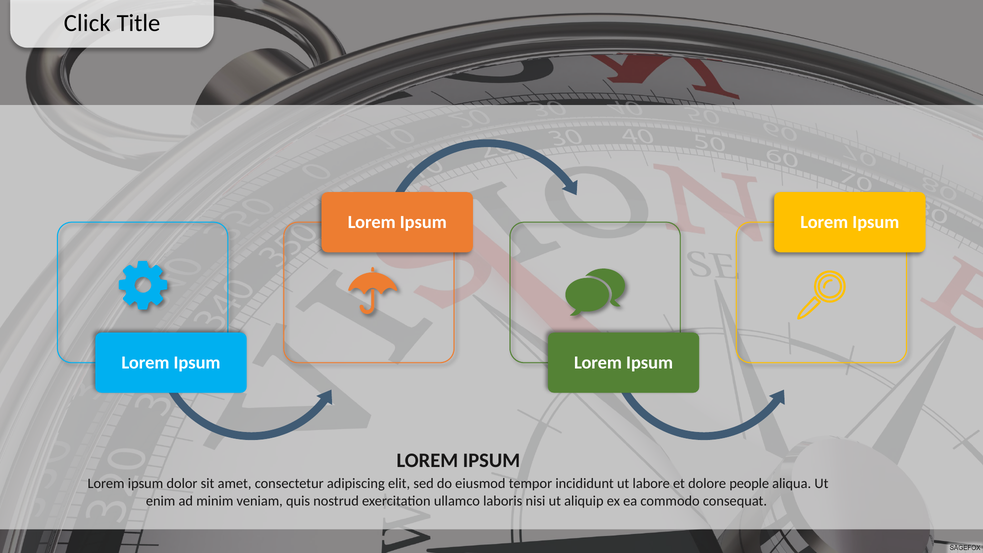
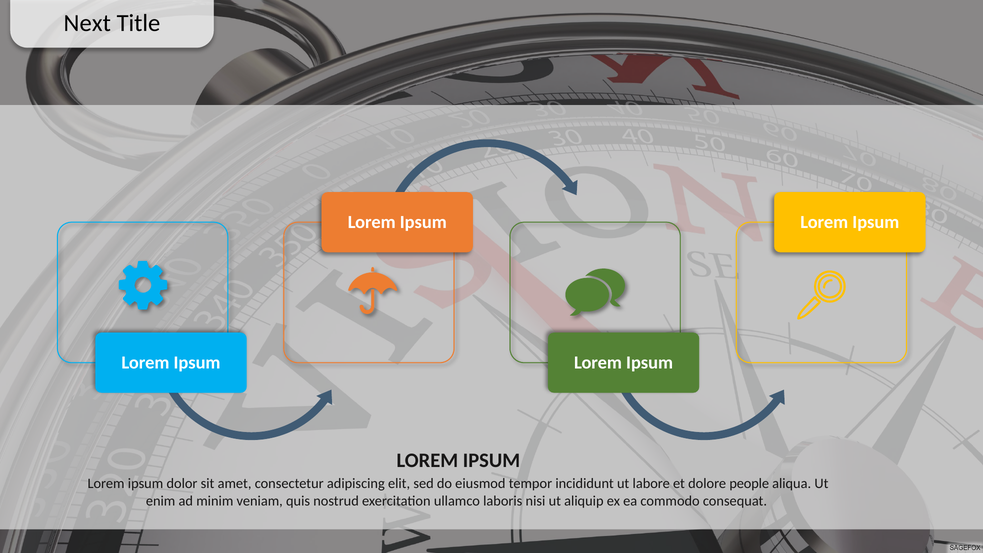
Click: Click -> Next (87, 23)
